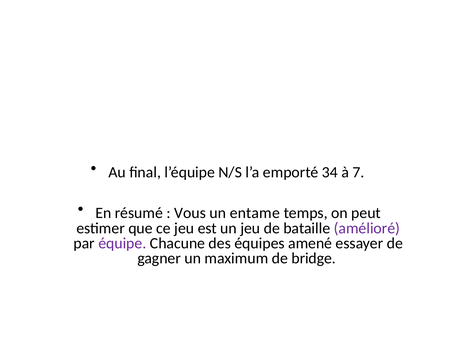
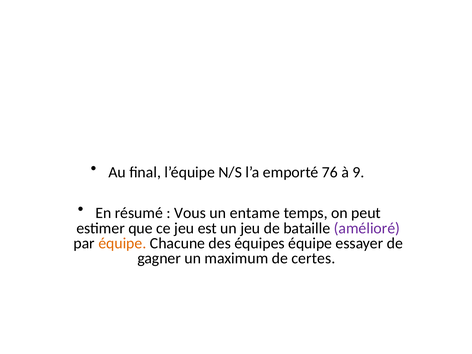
34: 34 -> 76 (330, 172)
7: 7 -> 9 (358, 172)
équipe colour: purple -> orange (122, 243)
équipes amené: amené -> équipe (310, 243)
bridge: bridge -> certes (314, 258)
